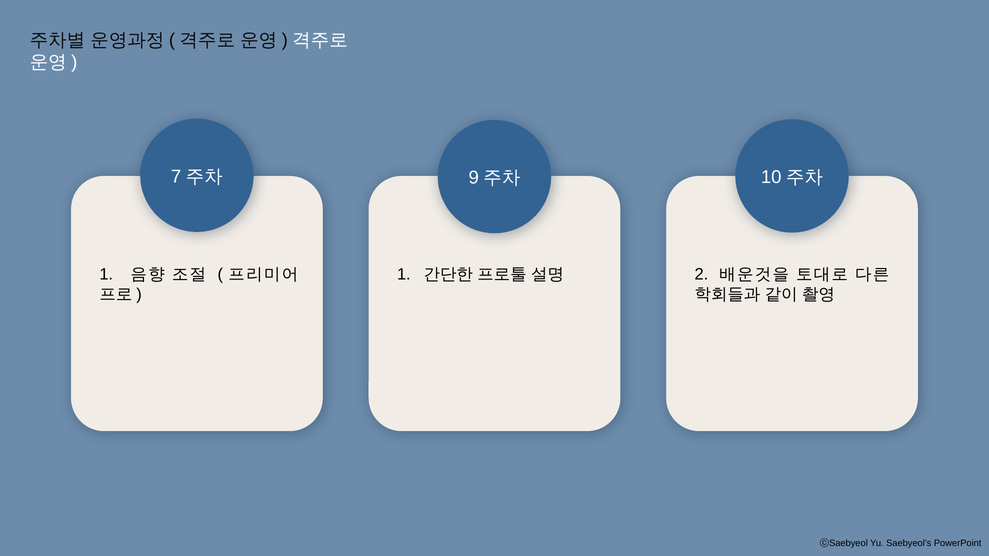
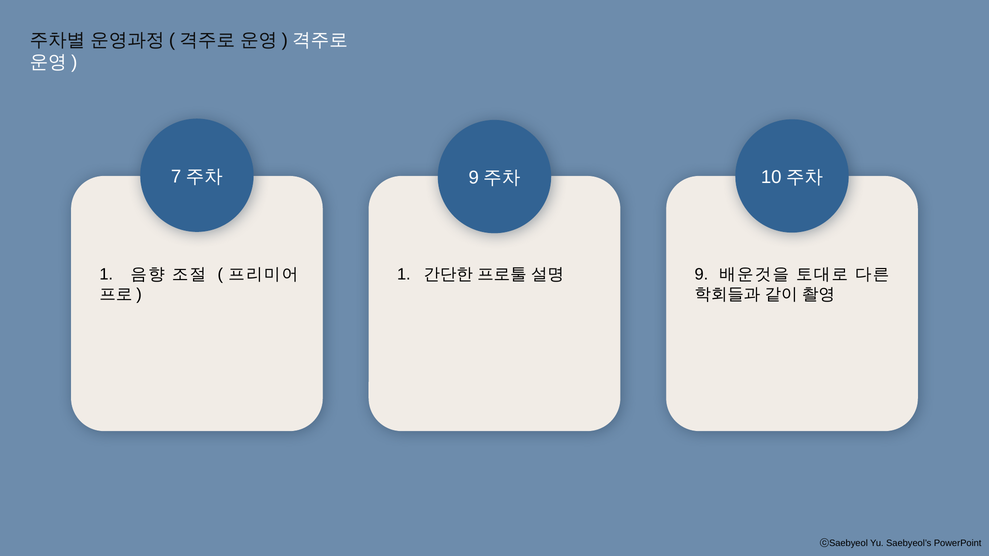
2: 2 -> 9 (701, 275)
